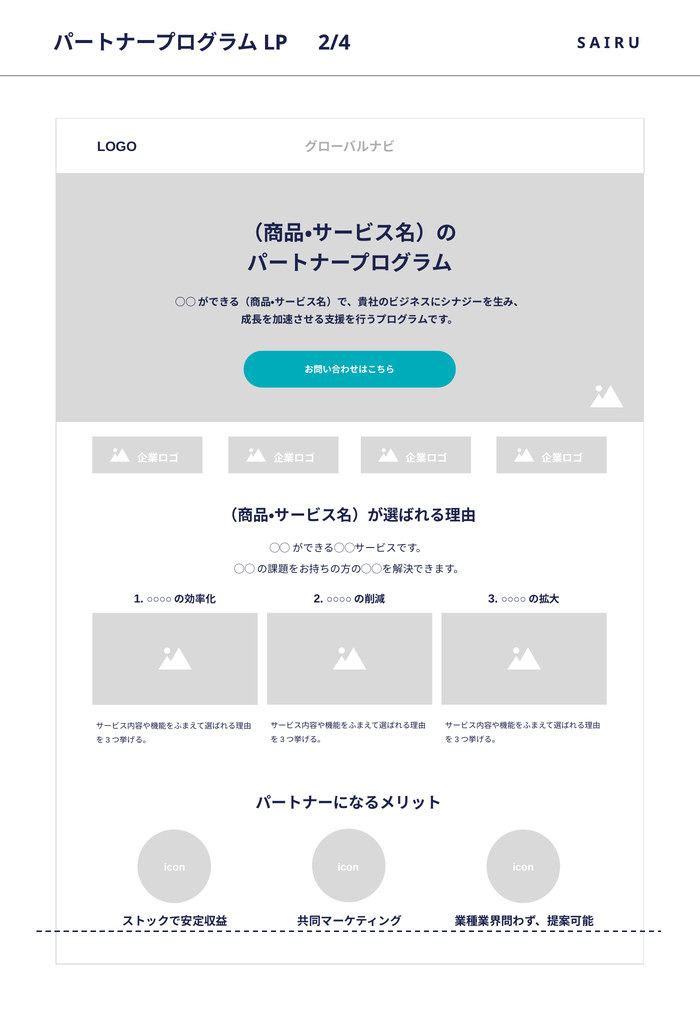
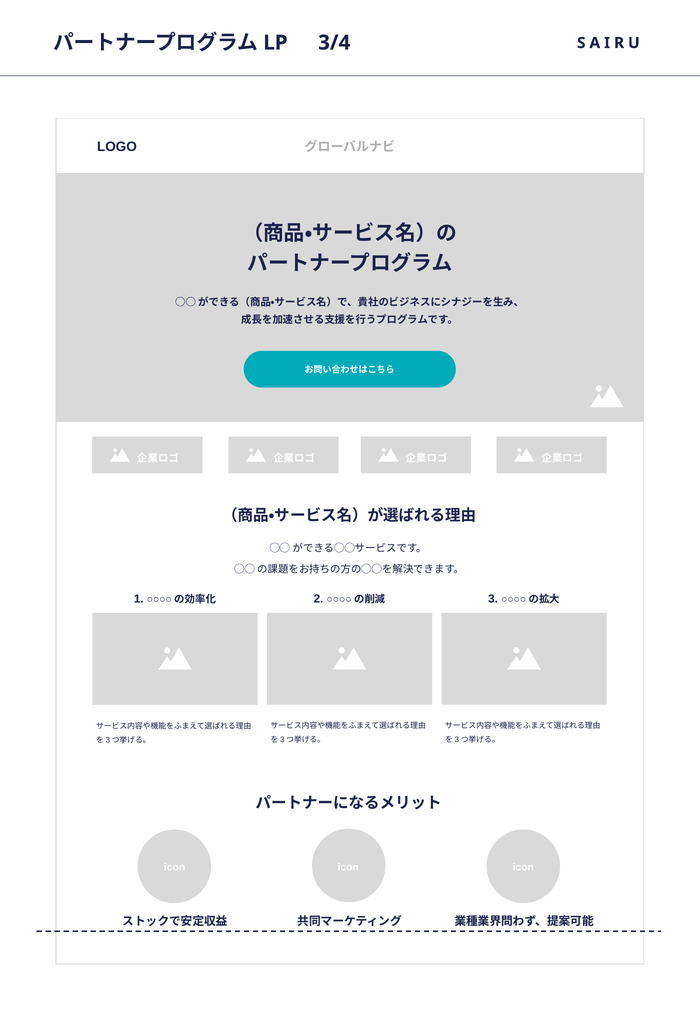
2/4: 2/4 -> 3/4 (334, 43)
